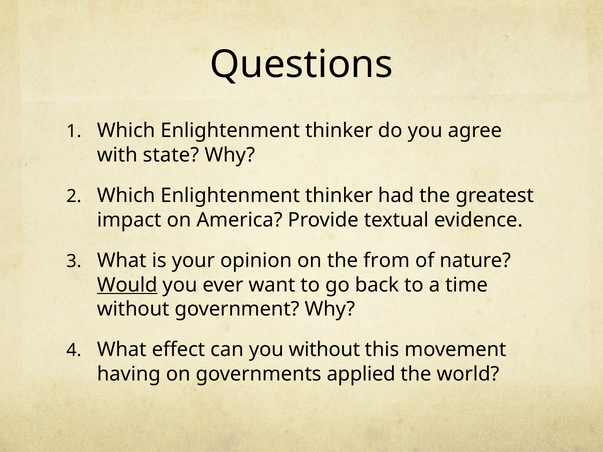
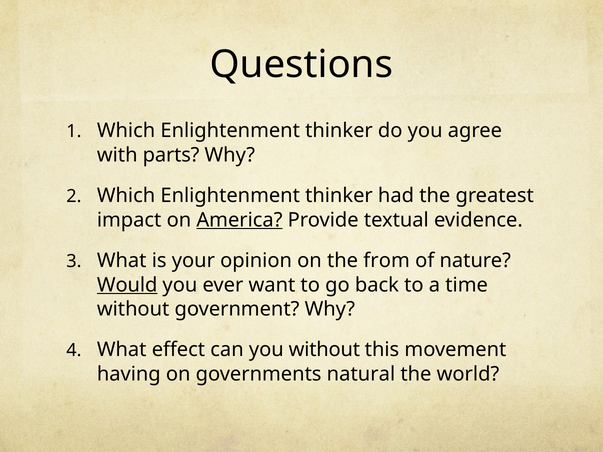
state: state -> parts (171, 155)
America underline: none -> present (239, 220)
applied: applied -> natural (361, 374)
